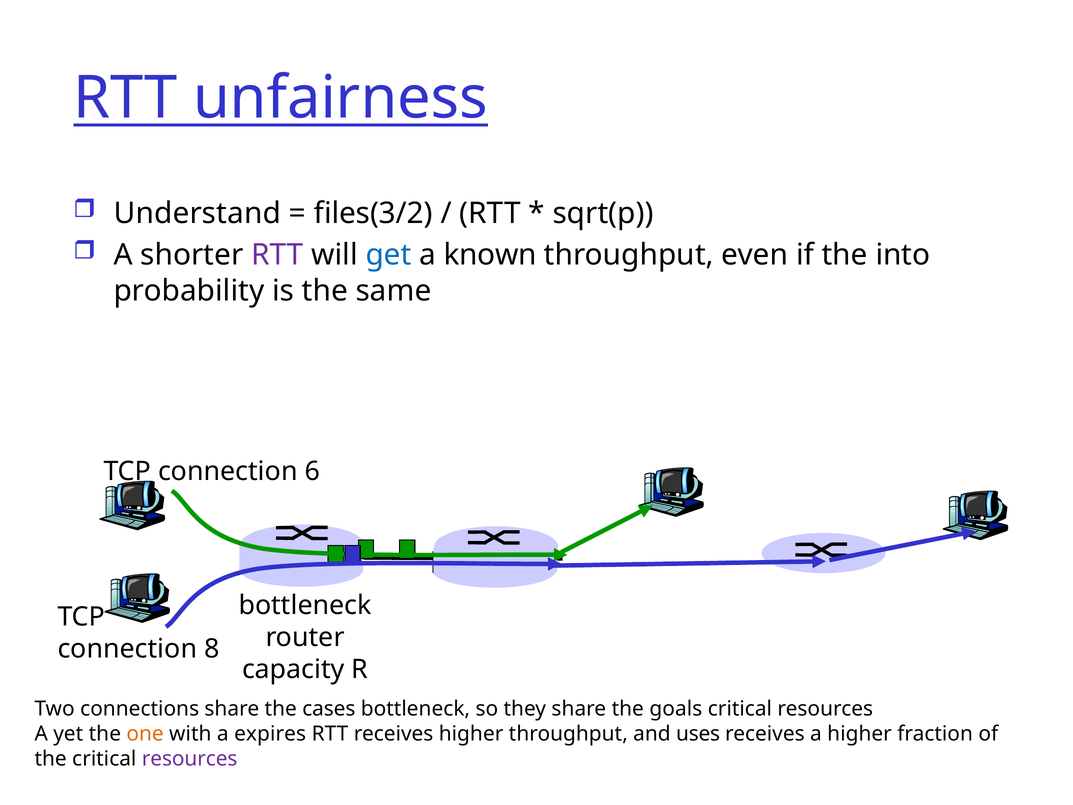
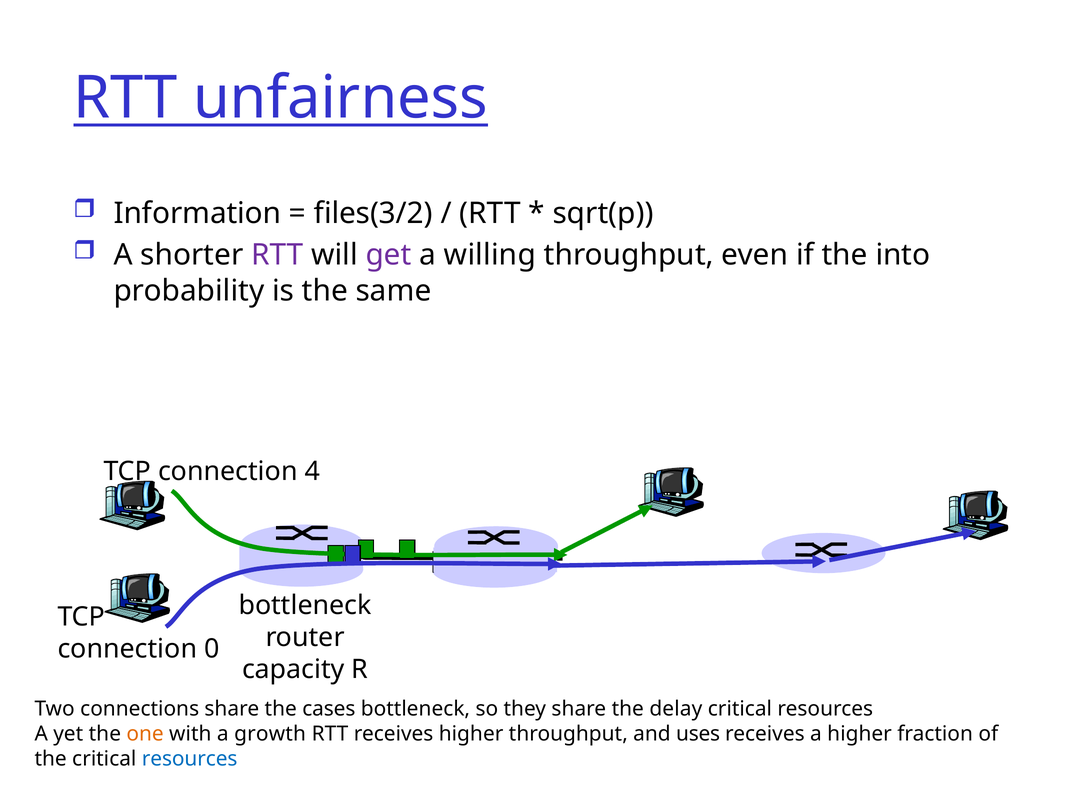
Understand: Understand -> Information (197, 213)
get colour: blue -> purple (389, 255)
known: known -> willing (490, 255)
6: 6 -> 4 (312, 471)
8: 8 -> 0 (212, 649)
goals: goals -> delay (676, 709)
expires: expires -> growth (270, 734)
resources colour: purple -> blue (190, 759)
